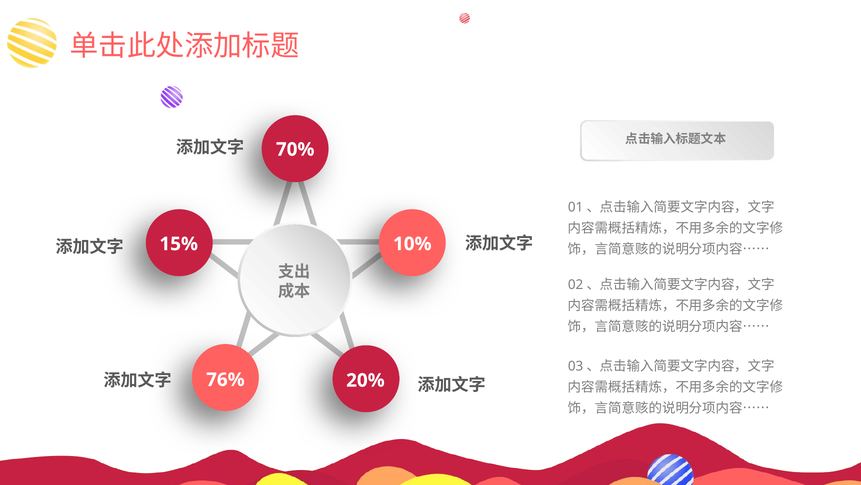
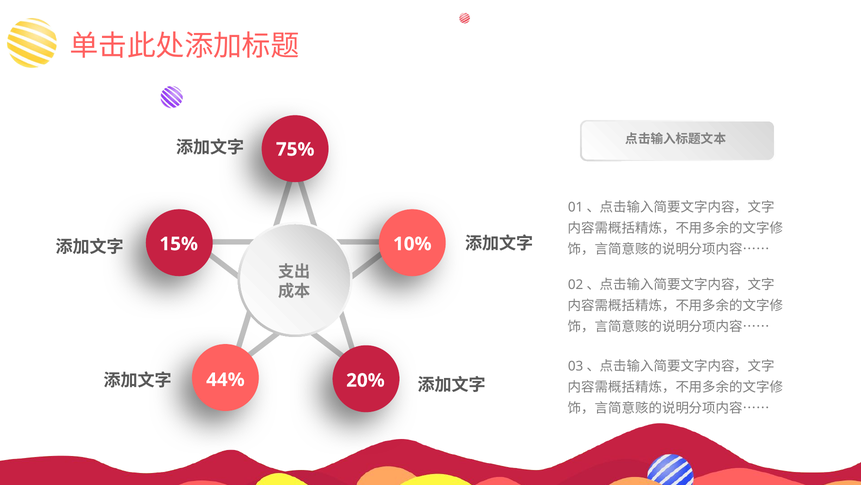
70%: 70% -> 75% (295, 149)
76%: 76% -> 44% (225, 379)
